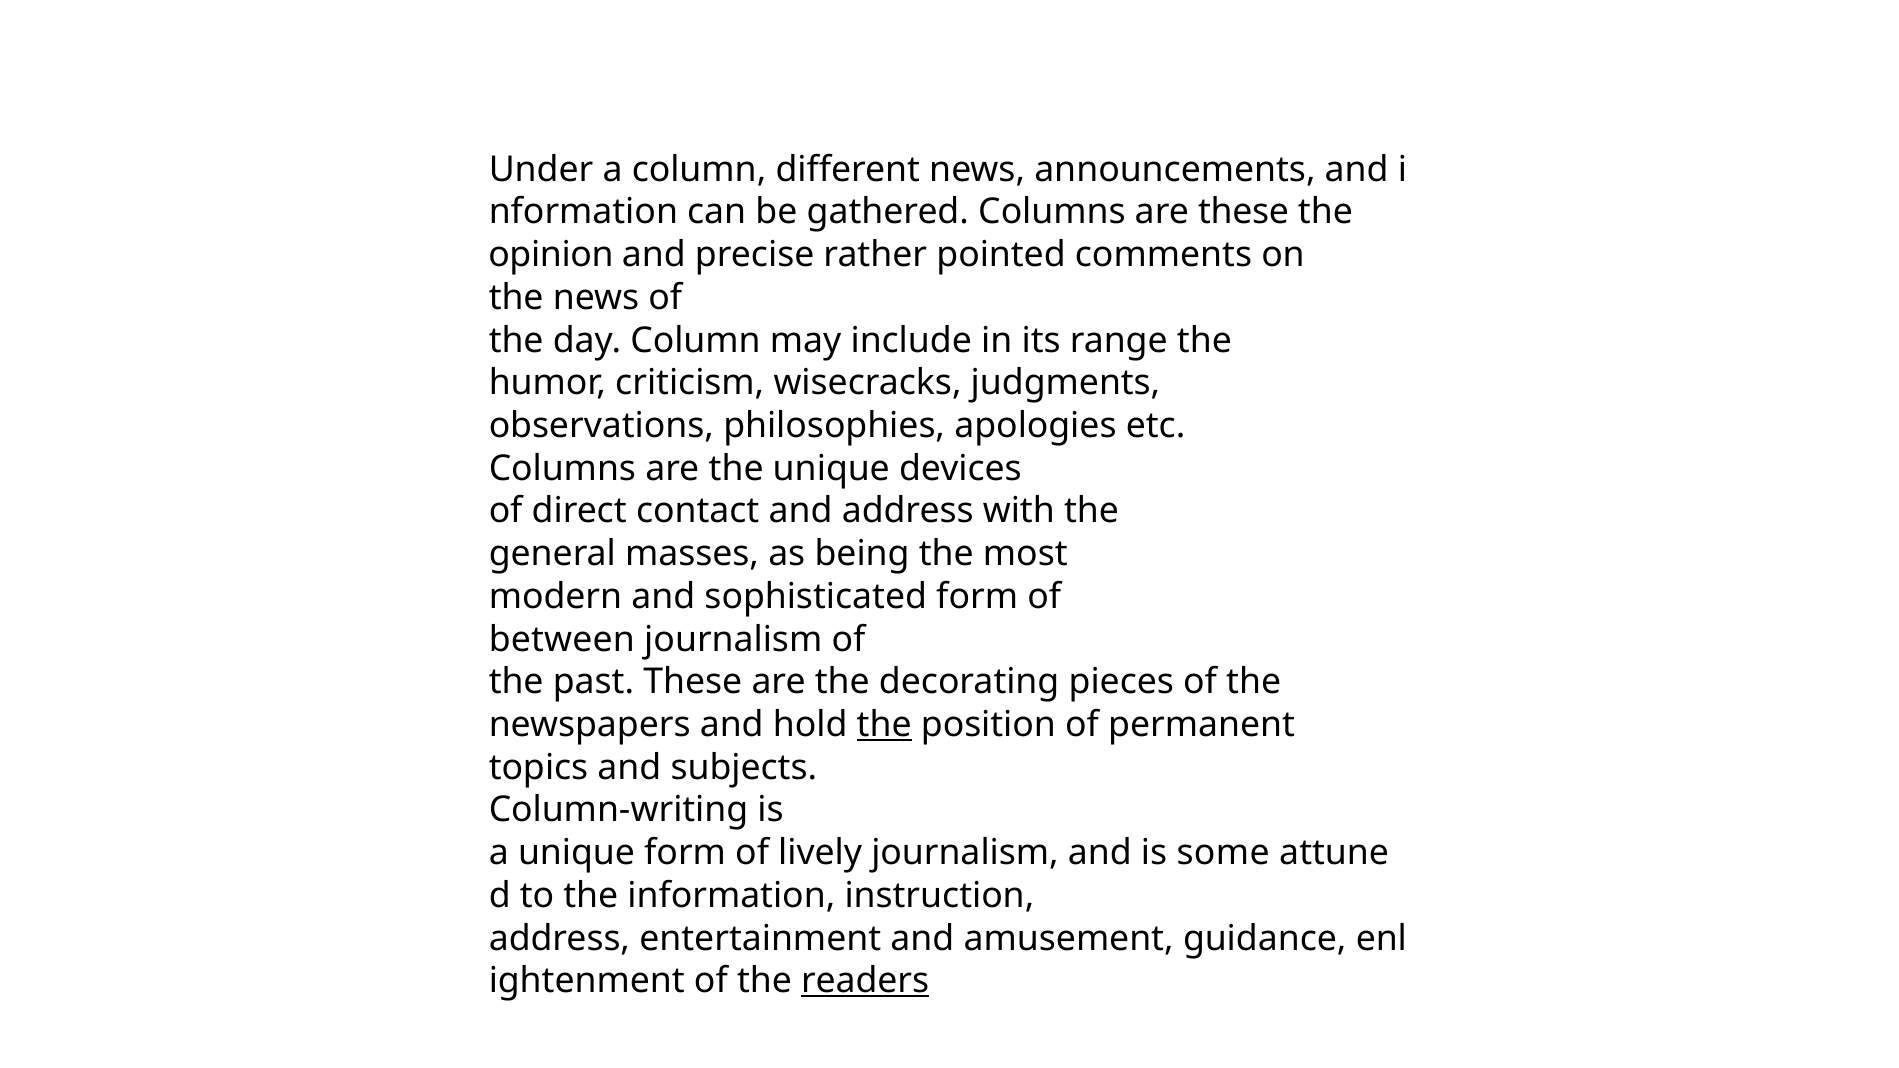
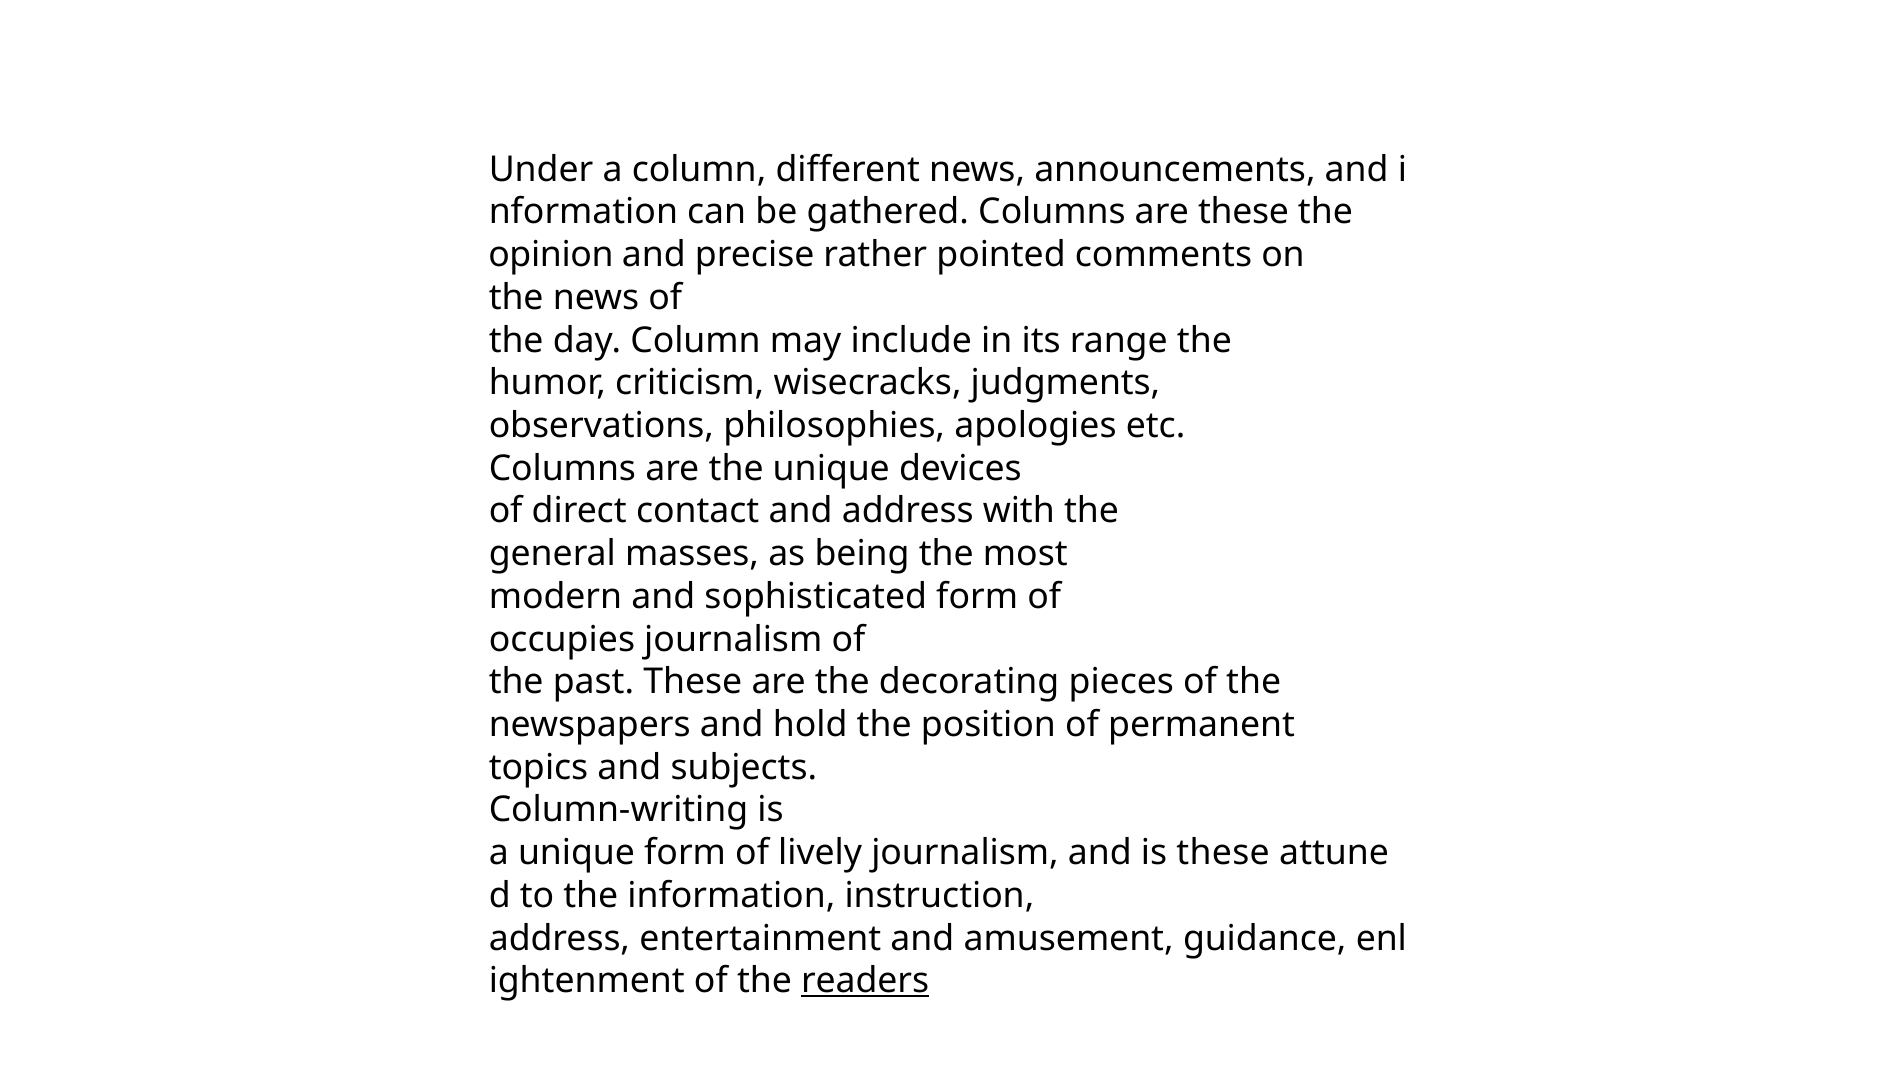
between: between -> occupies (562, 639)
the underline: present -> none (884, 725)
is some: some -> these (1223, 853)
